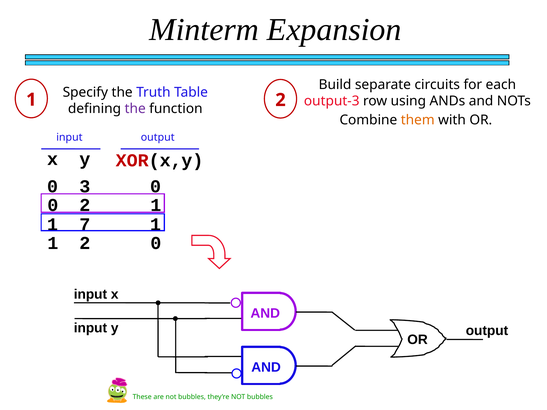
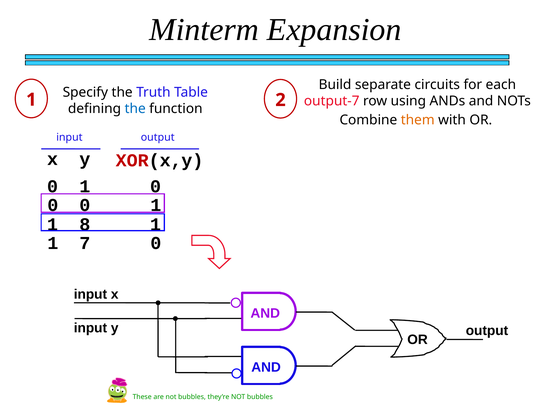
output-3: output-3 -> output-7 (332, 101)
the colour: purple -> blue (135, 109)
3: 3 -> 1 (85, 186)
0 2: 2 -> 0 (85, 205)
7: 7 -> 8 (85, 225)
1 2: 2 -> 7 (85, 243)
